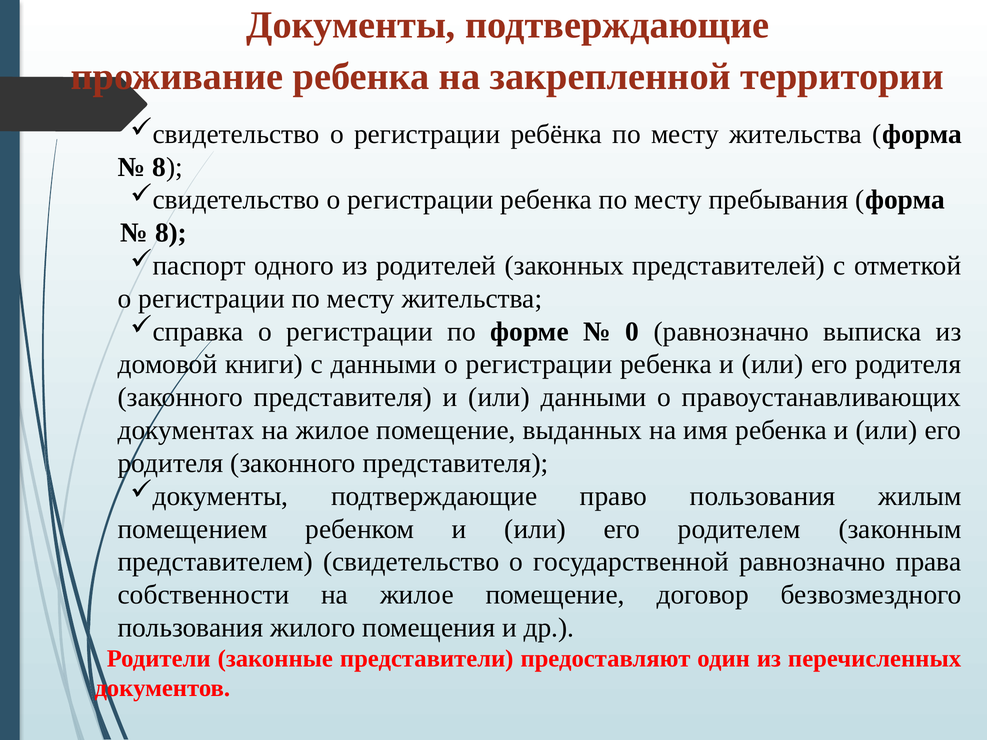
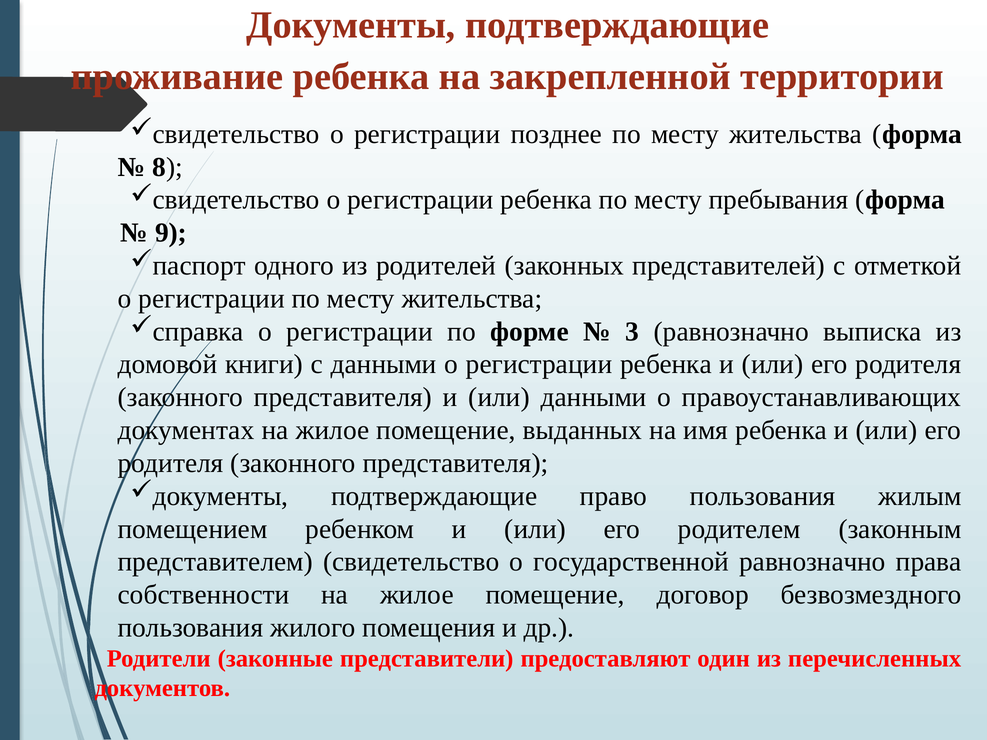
ребёнка: ребёнка -> позднее (556, 134)
8: 8 -> 9 (171, 233)
0: 0 -> 3 (632, 332)
